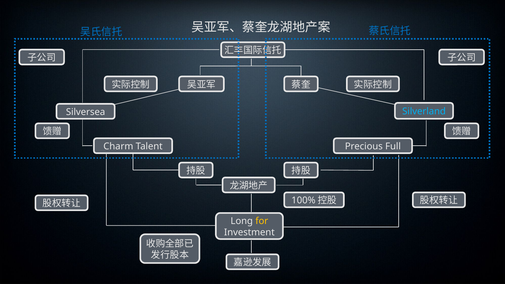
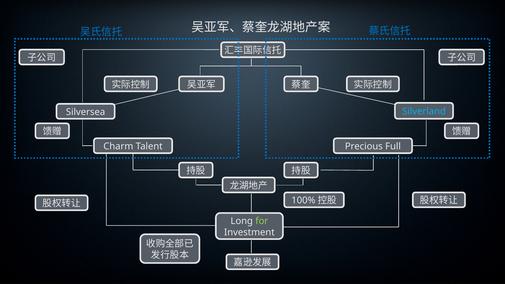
for colour: yellow -> light green (262, 221)
